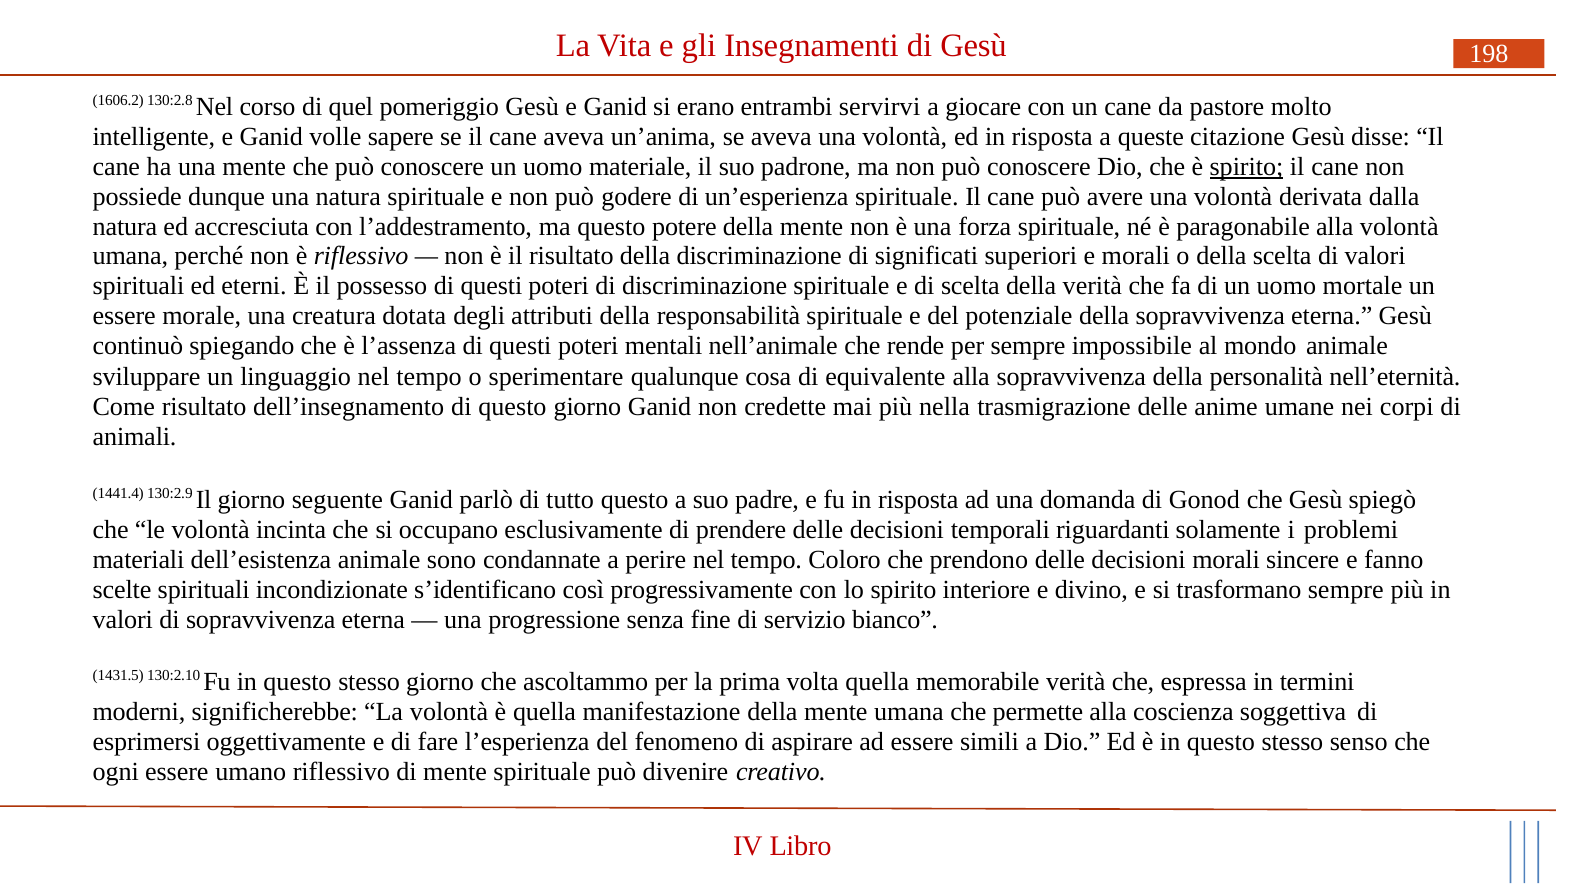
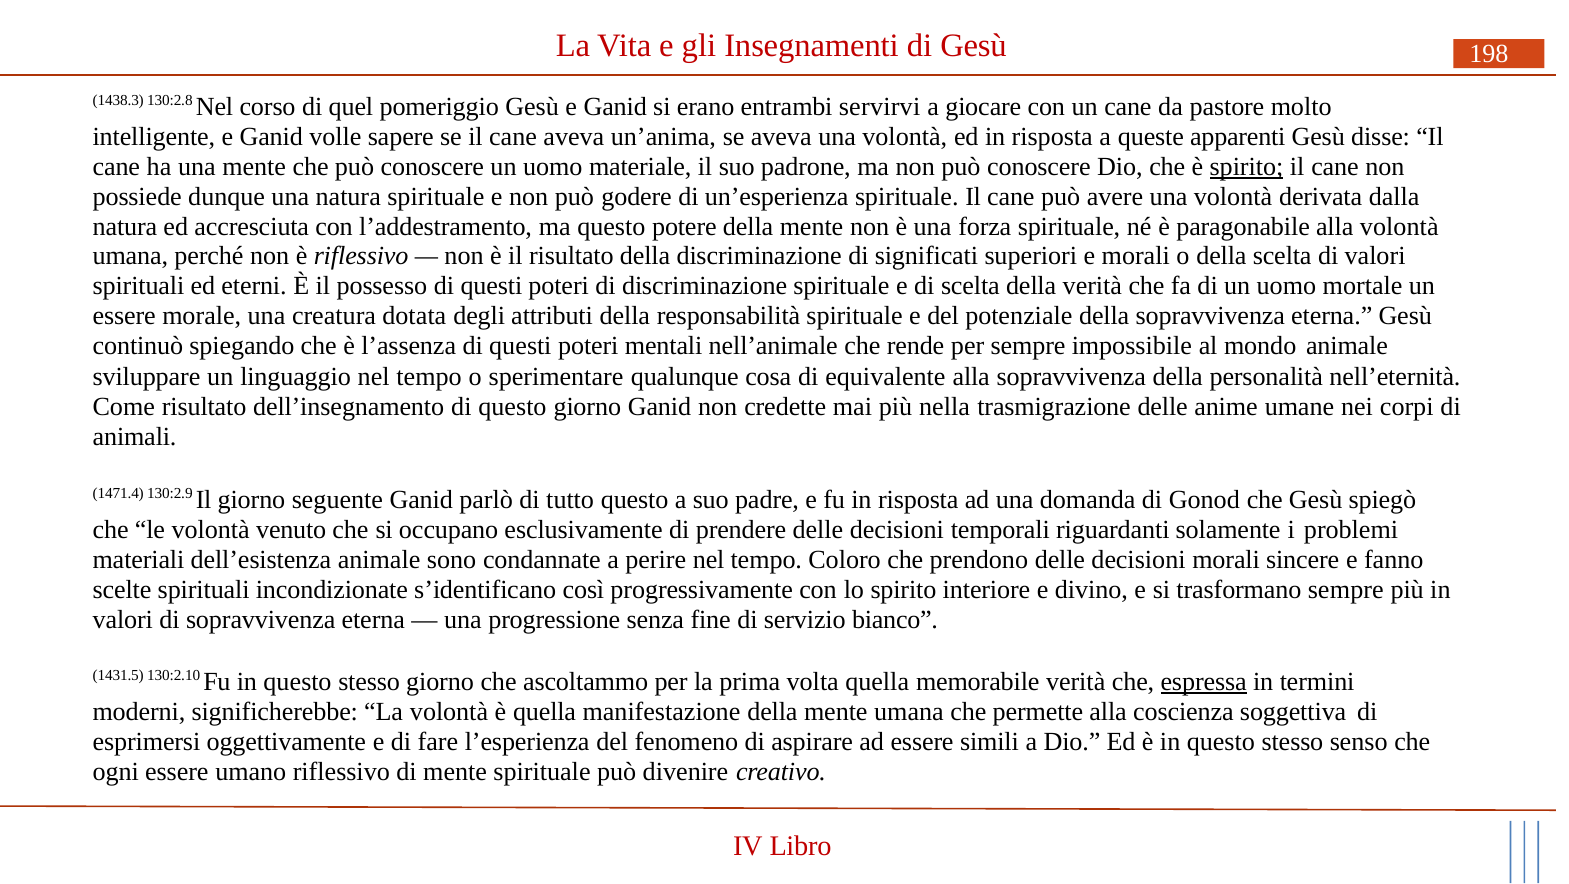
1606.2: 1606.2 -> 1438.3 (118, 101)
citazione: citazione -> apparenti (1238, 137)
1441.4: 1441.4 -> 1471.4 (118, 493)
incinta: incinta -> venuto (291, 529)
espressa underline: none -> present (1204, 682)
